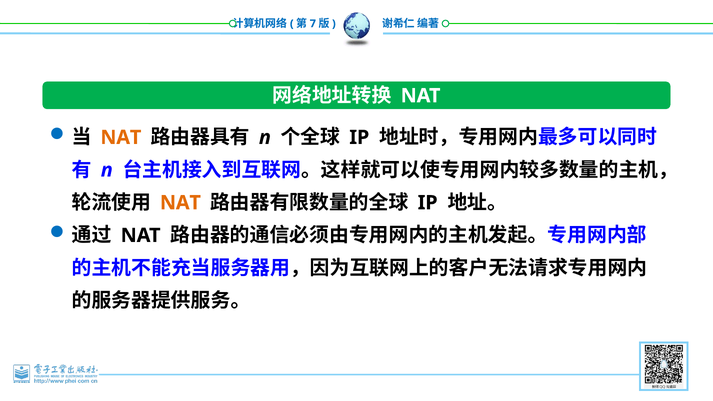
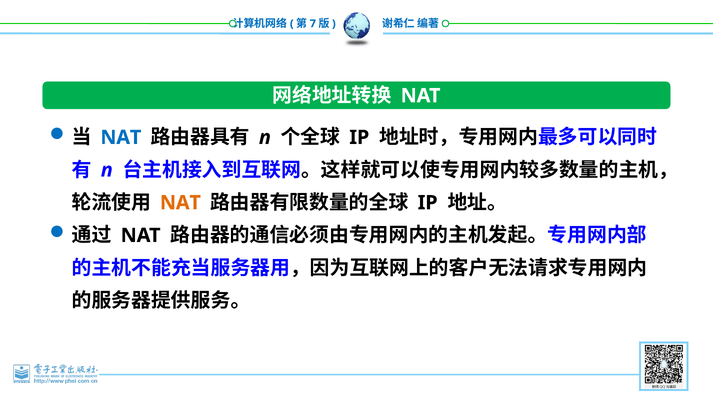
NAT colour: orange -> blue (121, 137)
